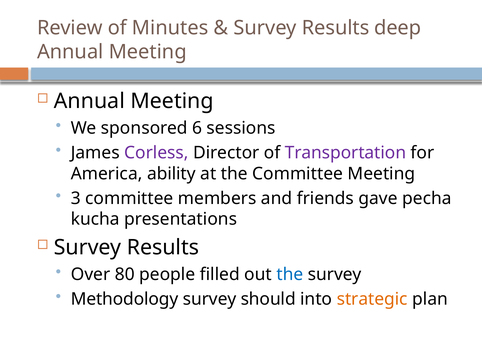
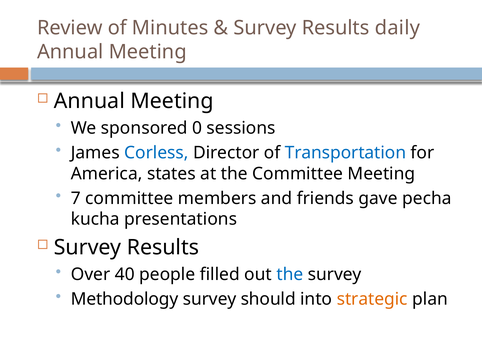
deep: deep -> daily (397, 28)
6: 6 -> 0 (197, 128)
Corless colour: purple -> blue (156, 152)
Transportation colour: purple -> blue (346, 152)
ability: ability -> states (171, 173)
3: 3 -> 7 (76, 198)
80: 80 -> 40 (125, 274)
